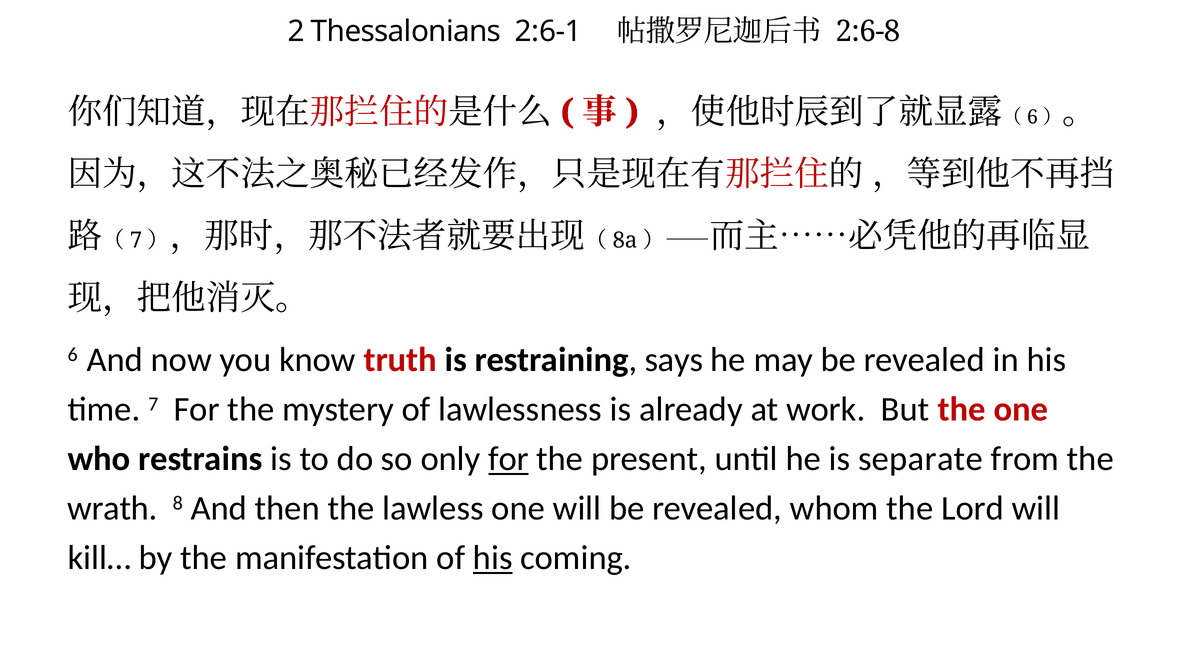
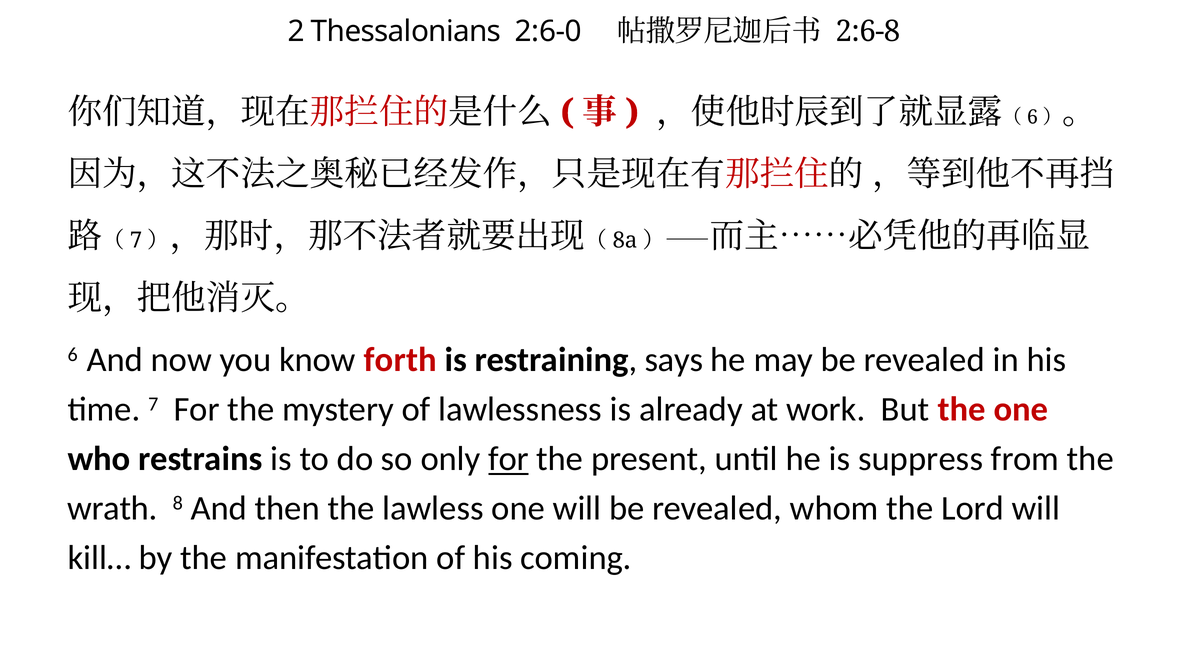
2:6-1: 2:6-1 -> 2:6-0 (548, 31)
truth: truth -> forth (400, 360)
separate: separate -> suppress (921, 459)
his underline: present -> none (493, 558)
